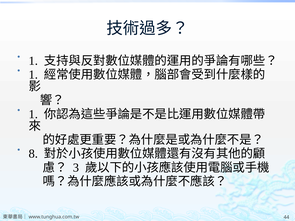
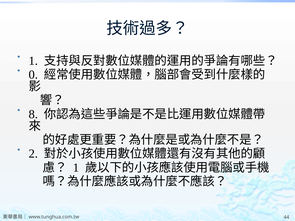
1: 1 -> 0 (33, 75)
1: 1 -> 8 (33, 114)
8: 8 -> 2 (33, 154)
3: 3 -> 1 (76, 168)
